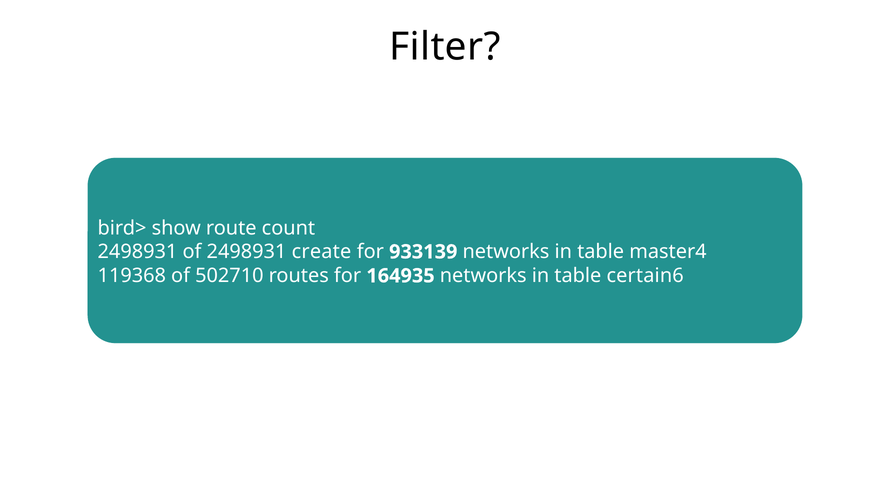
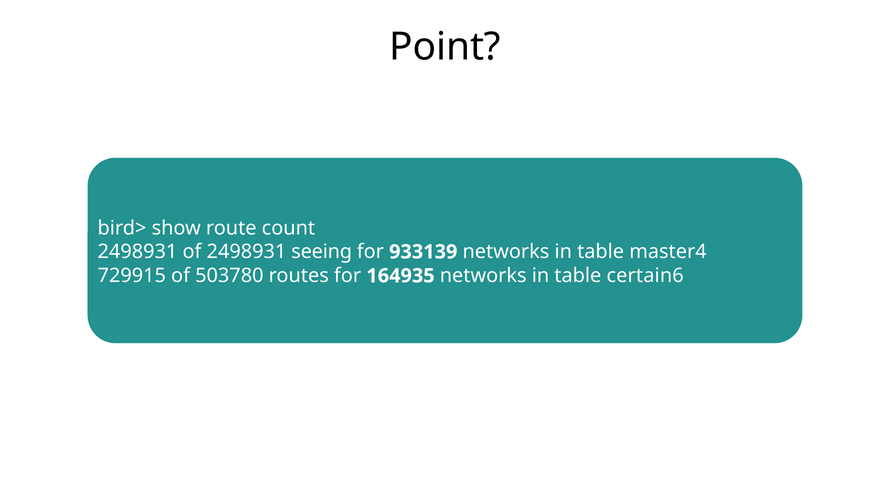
Filter: Filter -> Point (445, 47)
create: create -> seeing (322, 252)
119368: 119368 -> 729915 (132, 276)
502710: 502710 -> 503780 (229, 276)
